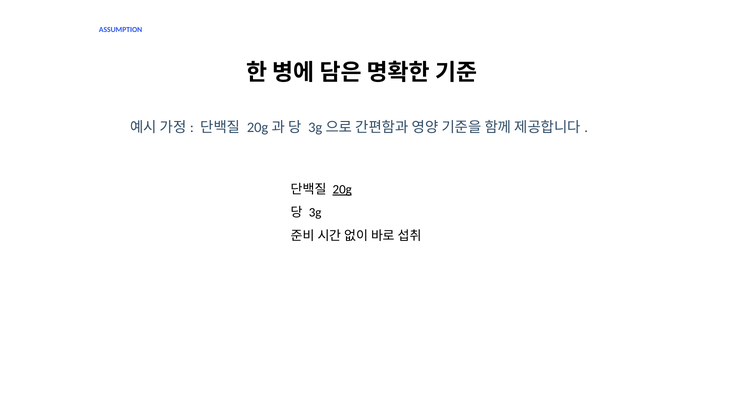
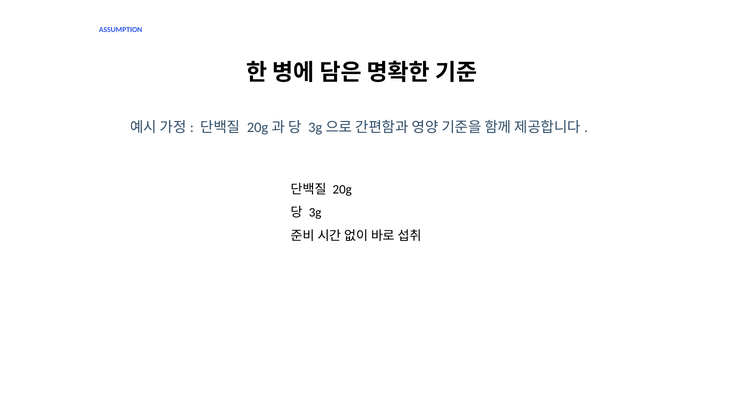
20g underline: present -> none (342, 190)
